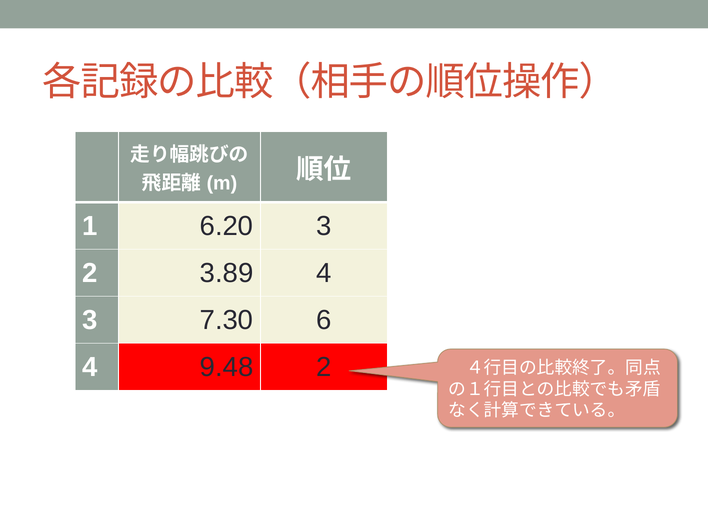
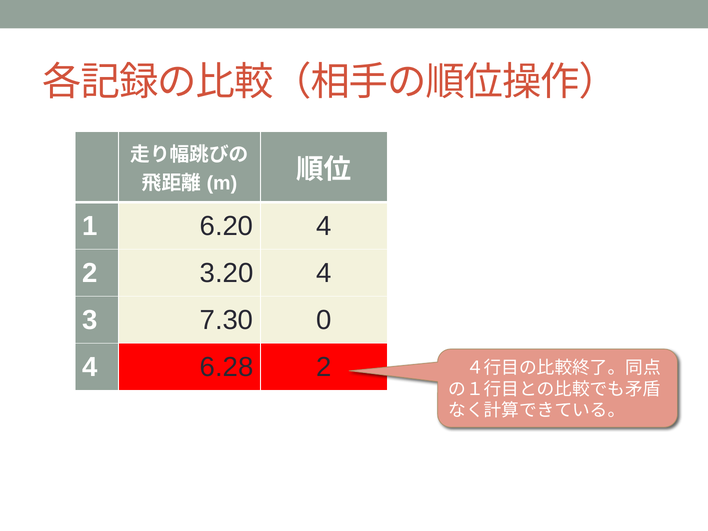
6.20 3: 3 -> 4 (324, 226)
3.89: 3.89 -> 3.20 (227, 273)
6: 6 -> 0 (324, 320)
9.48: 9.48 -> 6.28 (227, 367)
